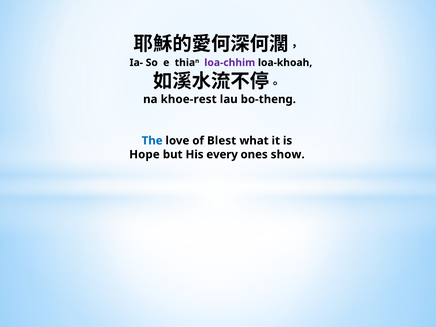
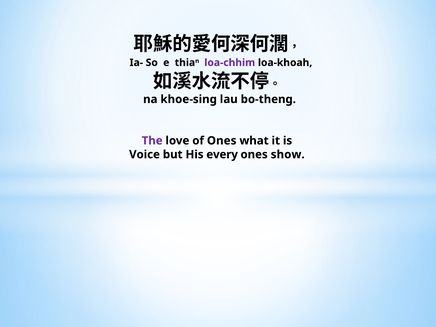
khoe-rest: khoe-rest -> khoe-sing (189, 99)
The colour: blue -> purple (152, 141)
of Blest: Blest -> Ones (222, 141)
Hope: Hope -> Voice (145, 154)
